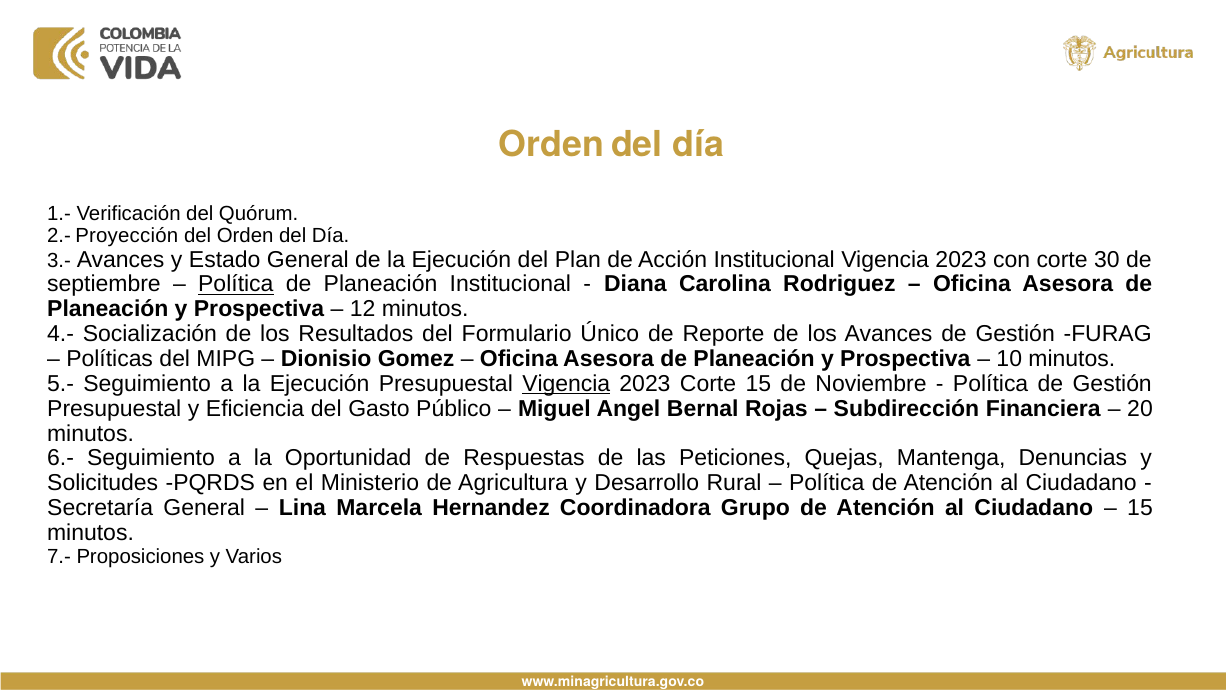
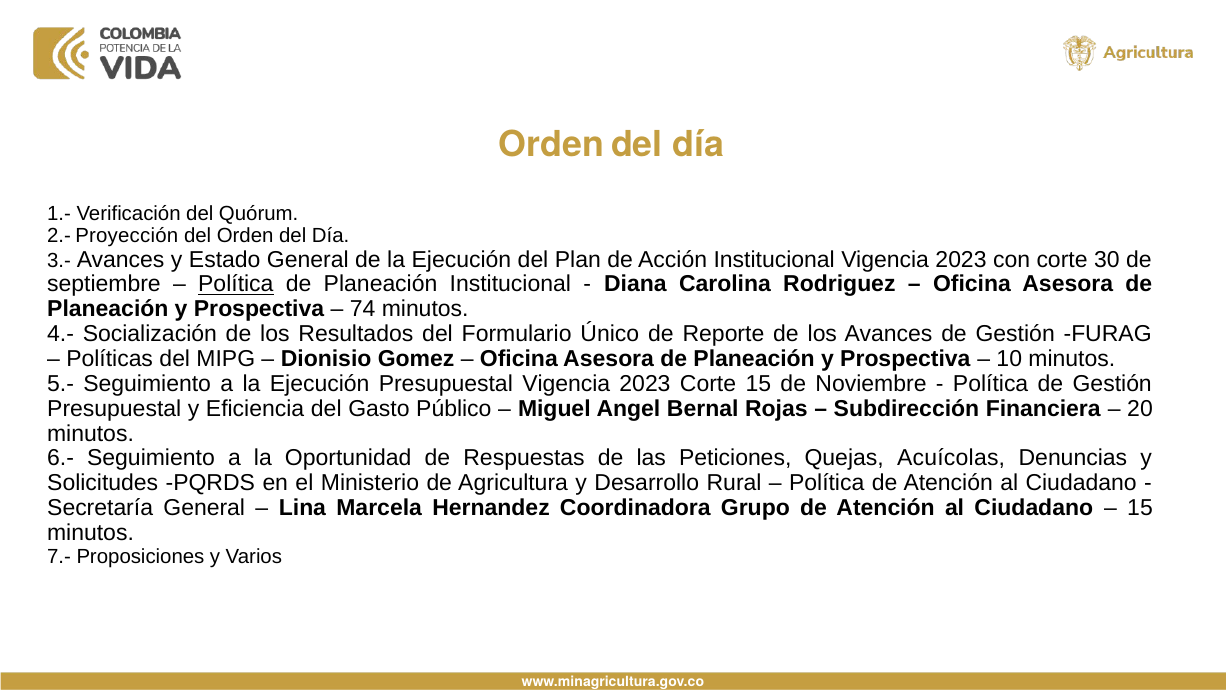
12: 12 -> 74 (363, 309)
Vigencia underline: present -> none (566, 384)
Mantenga: Mantenga -> Acuícolas (951, 458)
